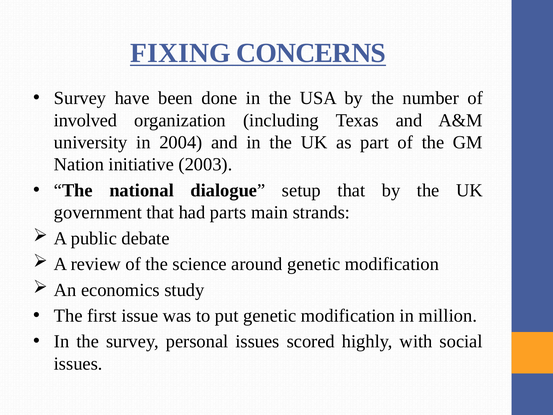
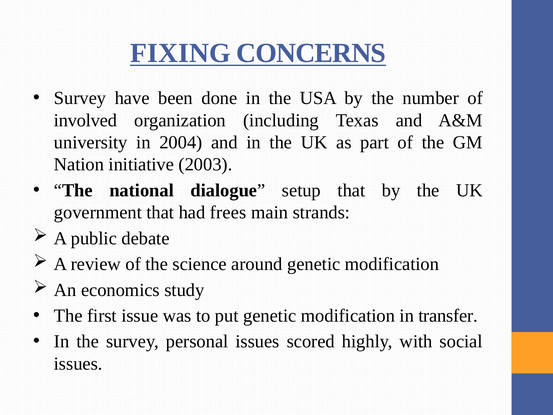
parts: parts -> frees (228, 212)
million: million -> transfer (448, 316)
